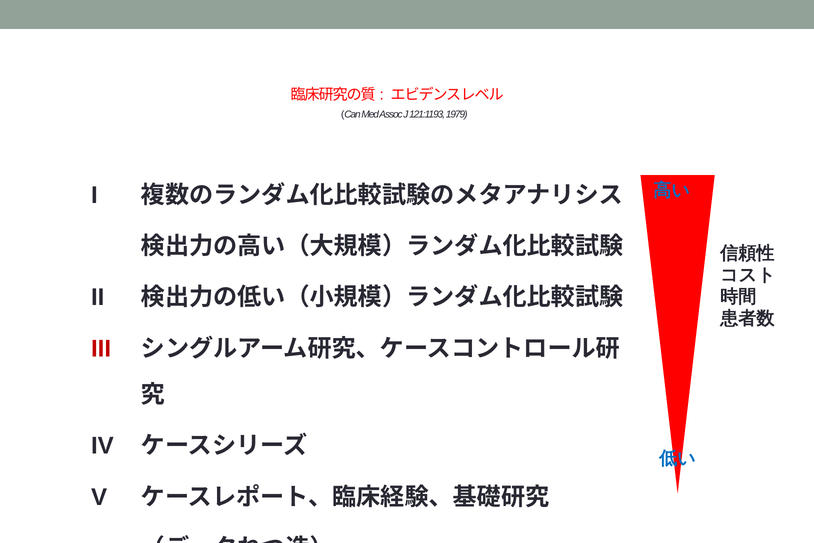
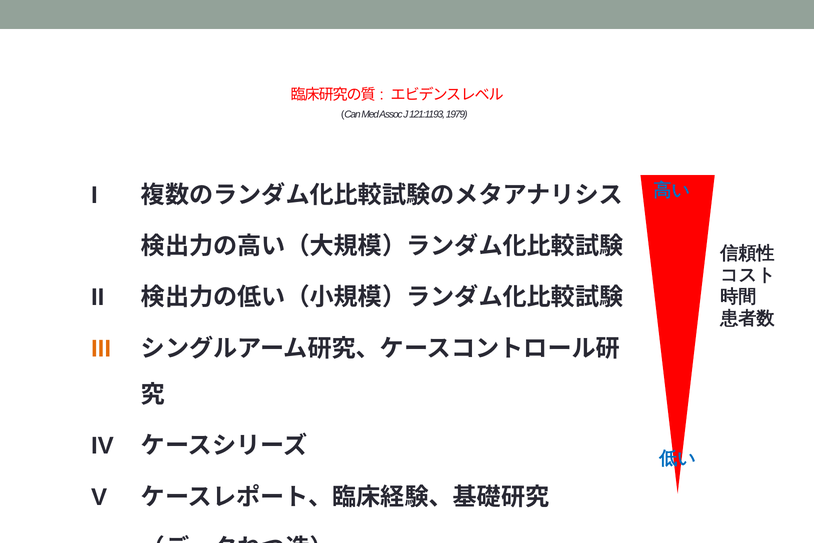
III colour: red -> orange (101, 348)
